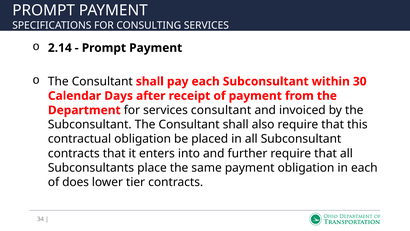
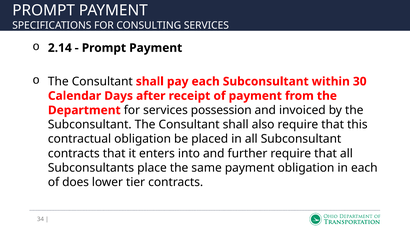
services consultant: consultant -> possession (221, 110)
